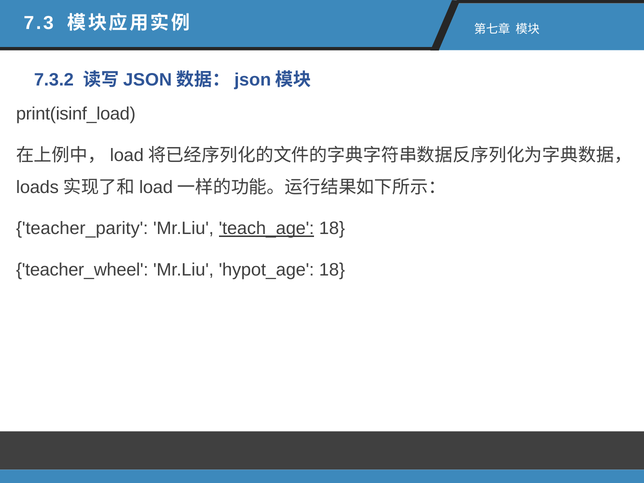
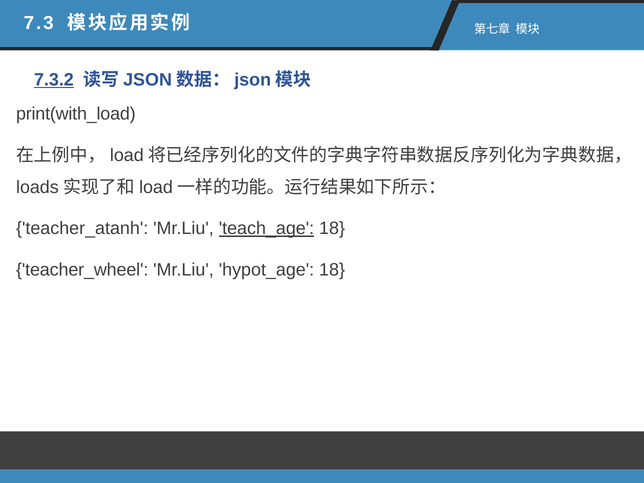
7.3.2 underline: none -> present (54, 80)
print(isinf_load: print(isinf_load -> print(with_load (76, 114)
teacher_parity: teacher_parity -> teacher_atanh (82, 229)
